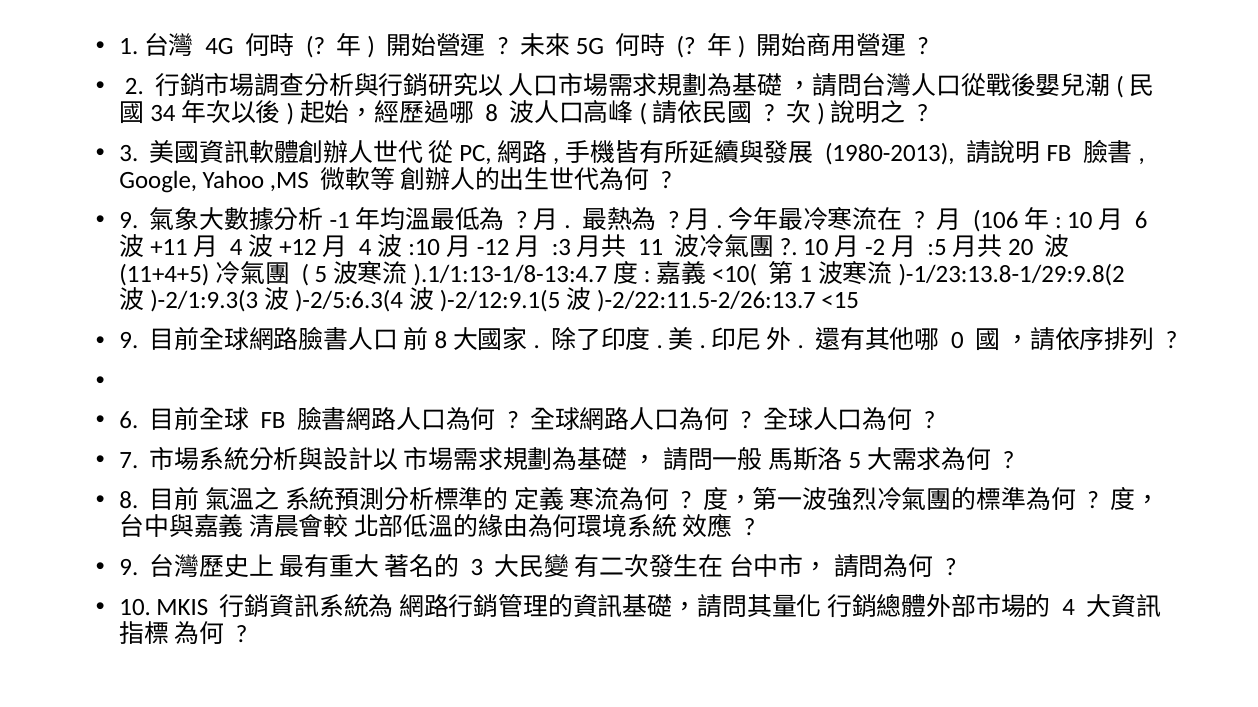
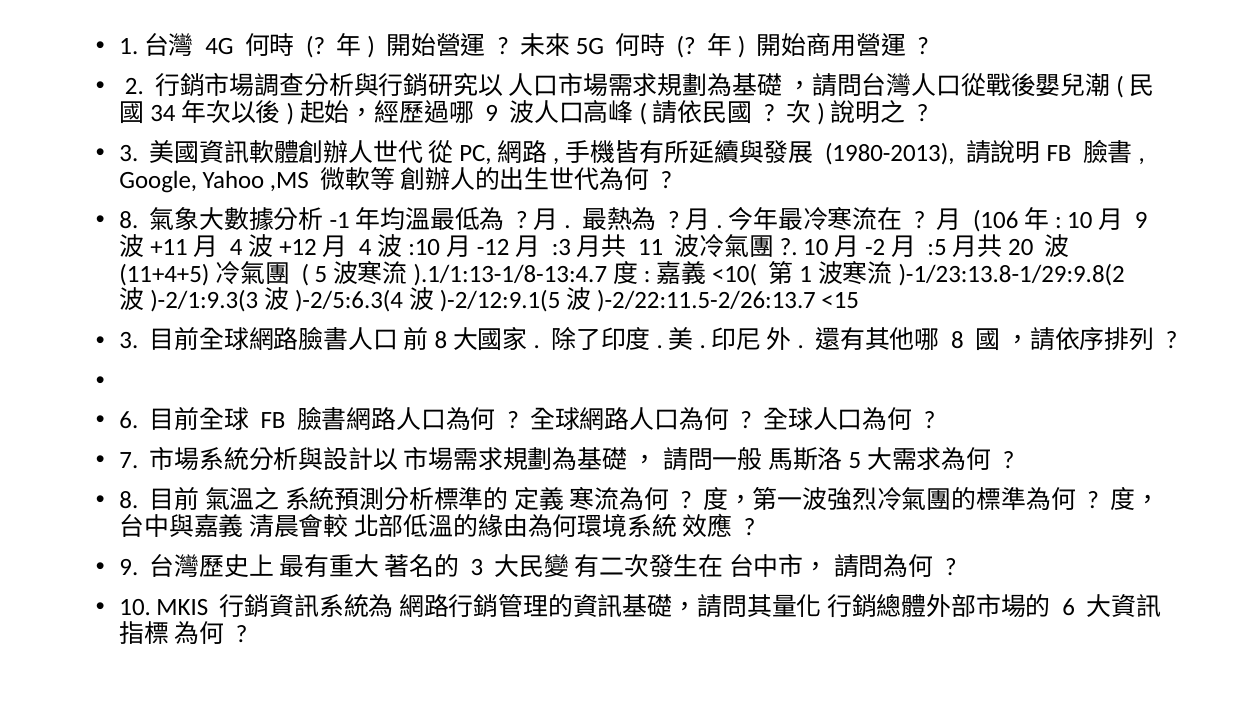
8: 8 -> 9 (492, 113)
9: 9 -> 8 (129, 220)
6: 6 -> 9 (1141, 220)
9: 9 -> 3 (129, 341)
0: 0 -> 8 (957, 341)
4: 4 -> 6 (1069, 608)
